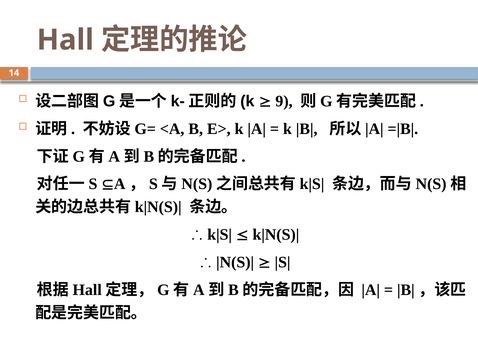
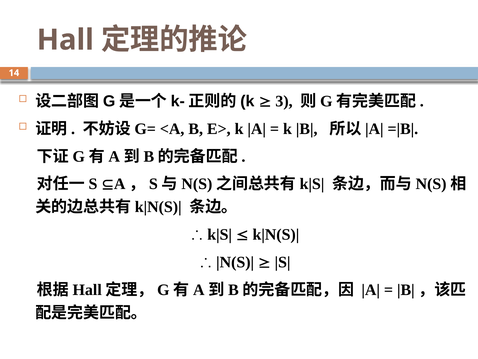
9: 9 -> 3 (284, 101)
